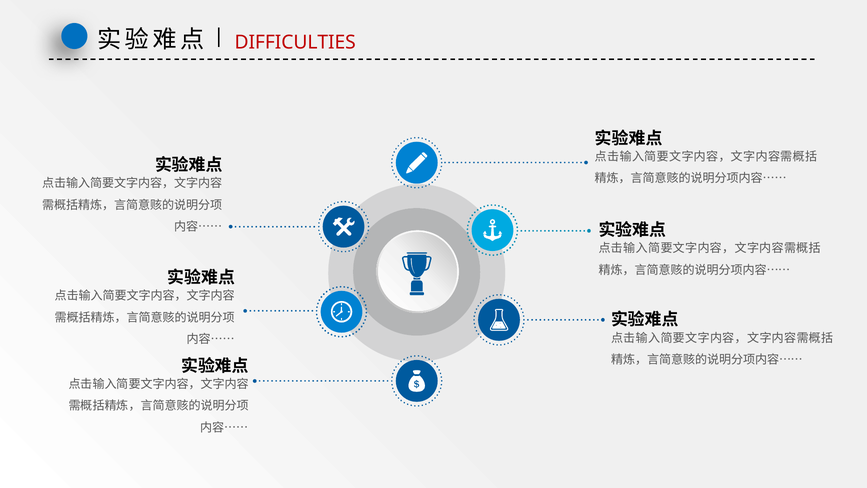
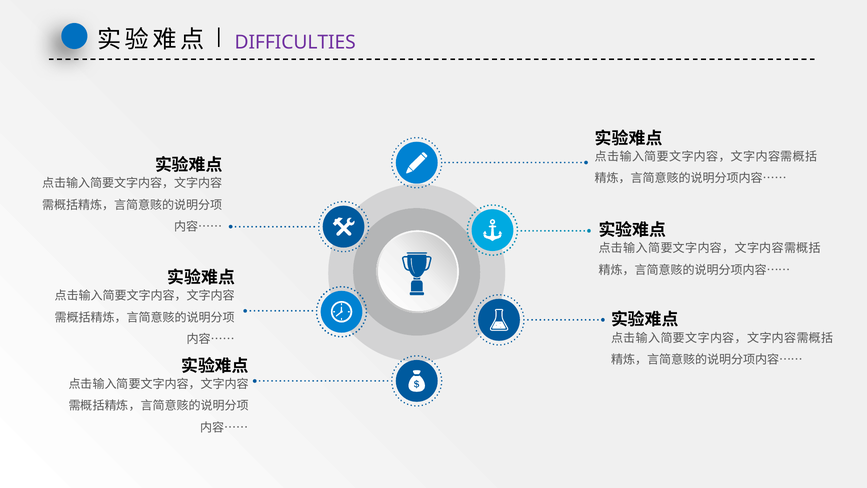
DIFFICULTIES colour: red -> purple (295, 43)
